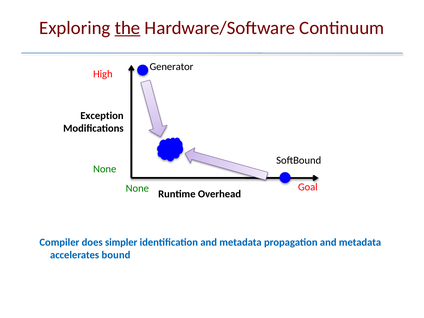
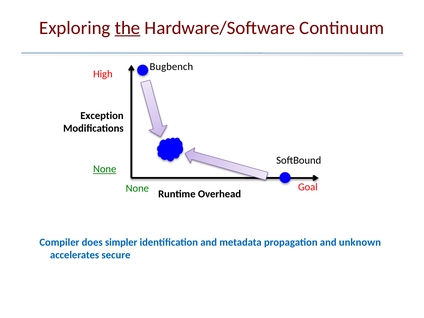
Generator: Generator -> Bugbench (171, 67)
None underline: none -> present (105, 169)
propagation and metadata: metadata -> unknown (360, 242)
bound: bound -> secure (116, 255)
